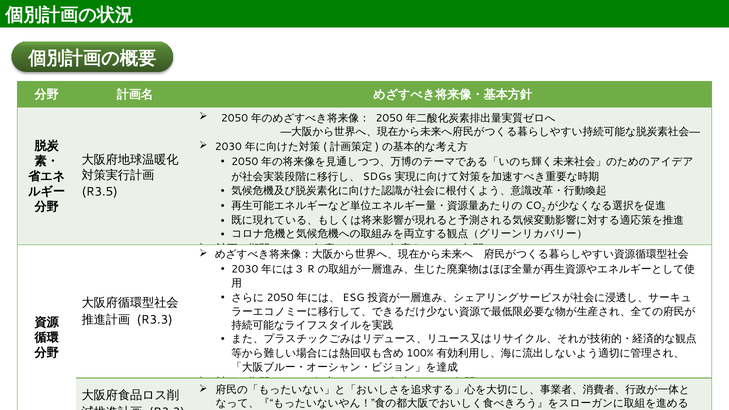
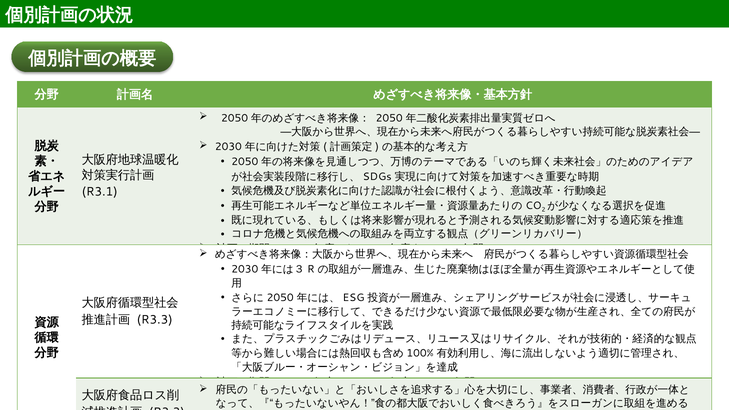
R3.5: R3.5 -> R3.1 (100, 192)
